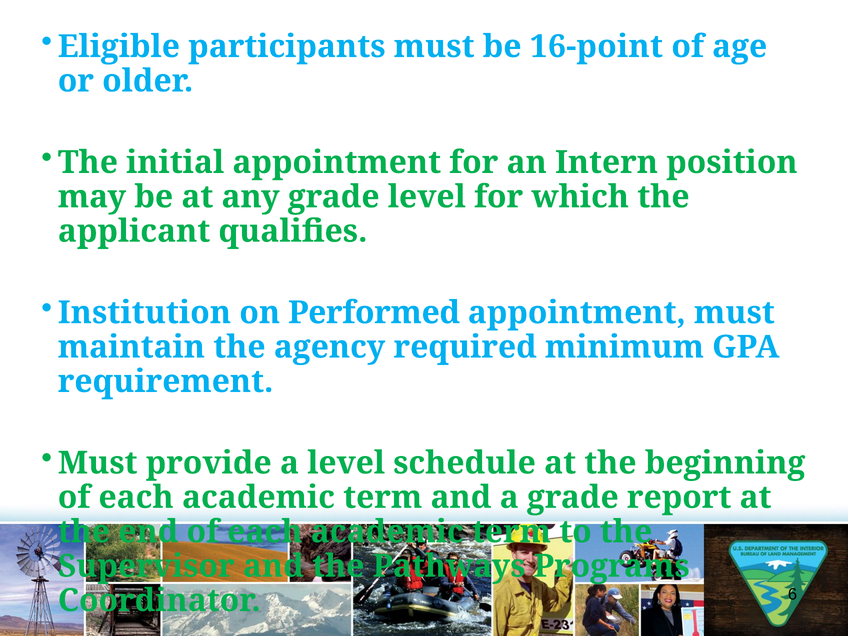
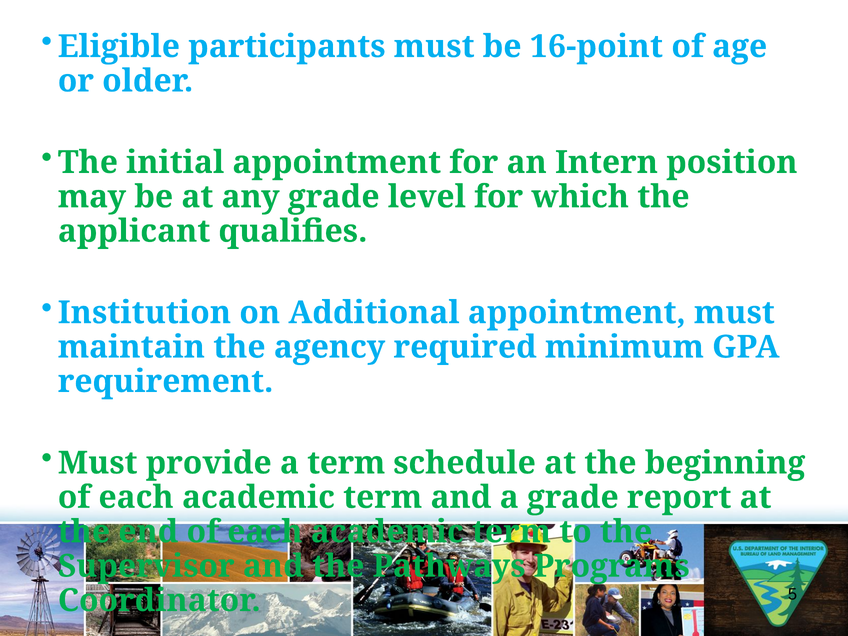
Performed: Performed -> Additional (374, 313)
a level: level -> term (346, 463)
6: 6 -> 5 (793, 594)
